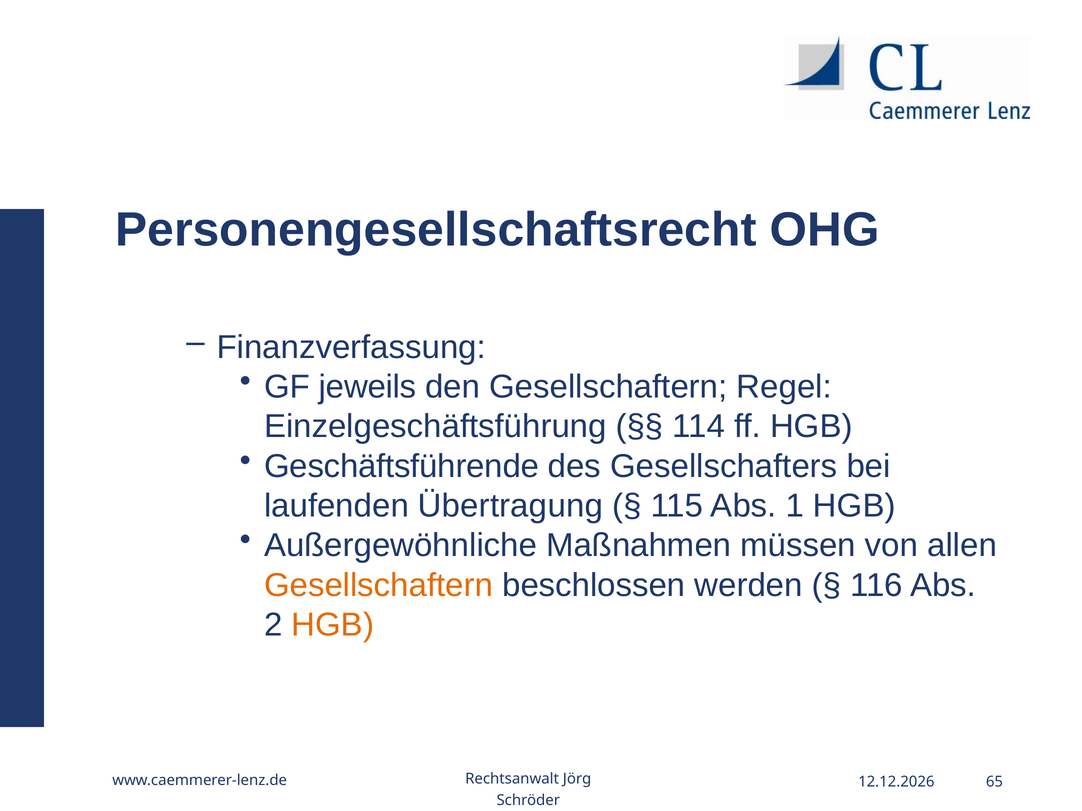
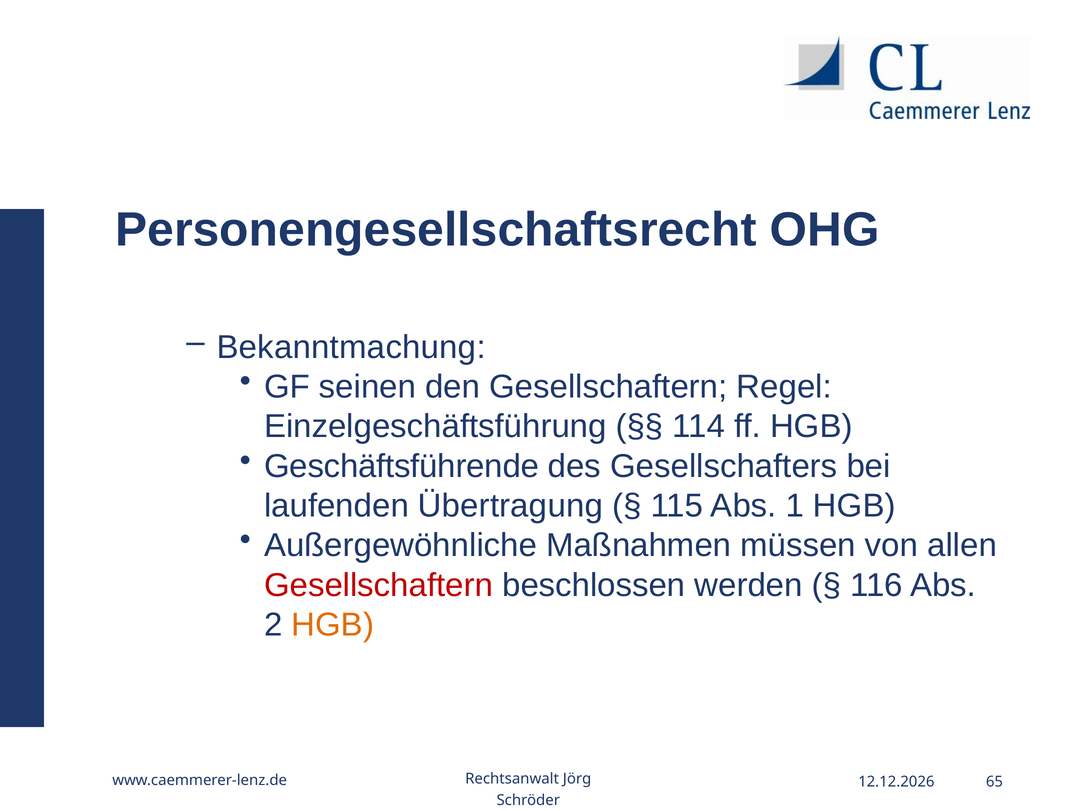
Finanzverfassung: Finanzverfassung -> Bekanntmachung (351, 348)
jeweils: jeweils -> seinen (367, 387)
Gesellschaftern colour: orange -> red (379, 585)
